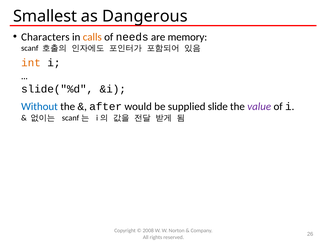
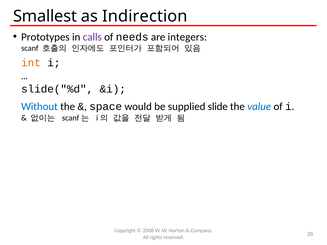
Dangerous: Dangerous -> Indirection (145, 16)
Characters: Characters -> Prototypes (45, 37)
calls colour: orange -> purple (92, 37)
memory: memory -> integers (187, 37)
after: after -> space (106, 107)
value colour: purple -> blue (259, 107)
